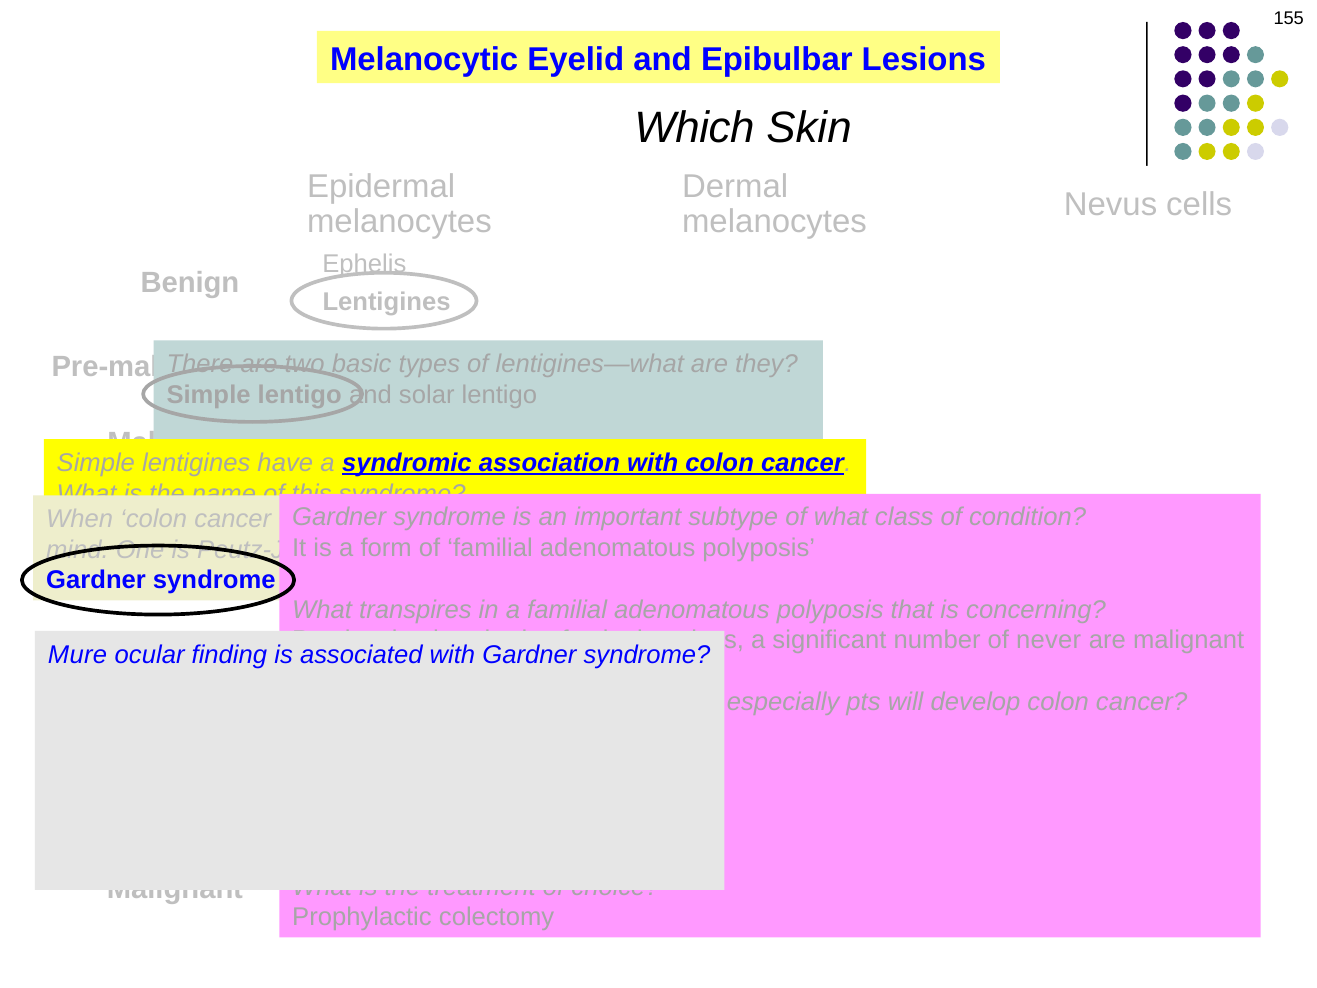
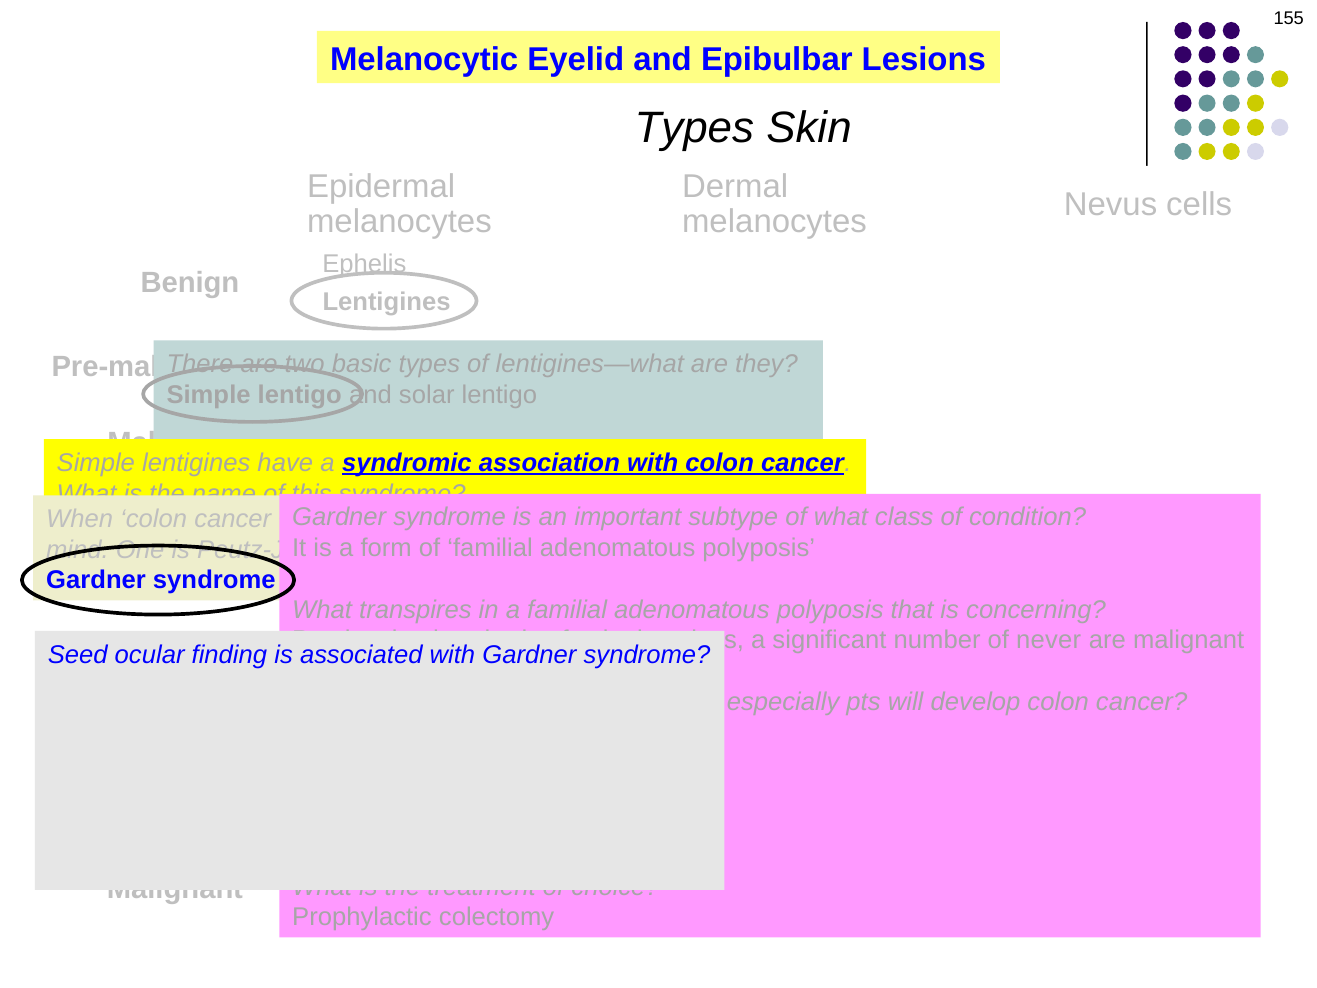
Which: Which -> Types (694, 128)
Mure: Mure -> Seed (78, 654)
